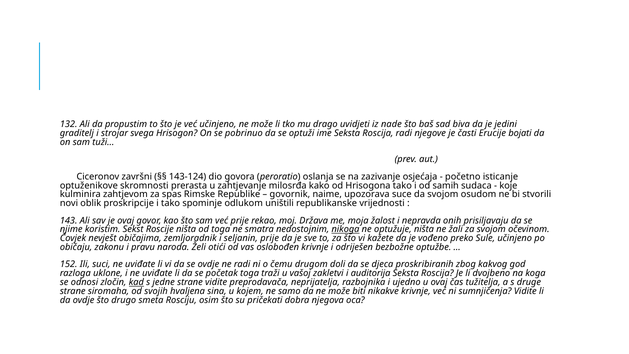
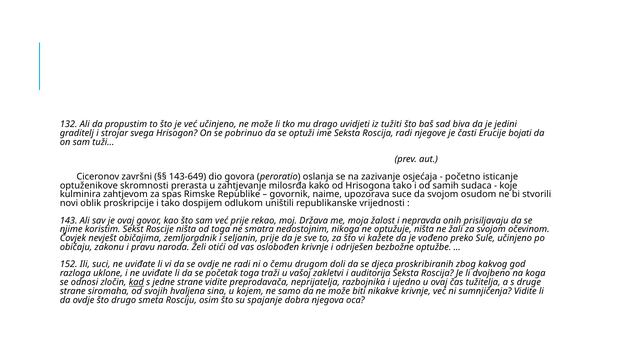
nade: nade -> tužiti (391, 124)
143-124: 143-124 -> 143-649 (188, 177)
spominje: spominje -> dospijem (202, 203)
nikoga underline: present -> none (345, 229)
pričekati: pričekati -> spajanje (265, 300)
